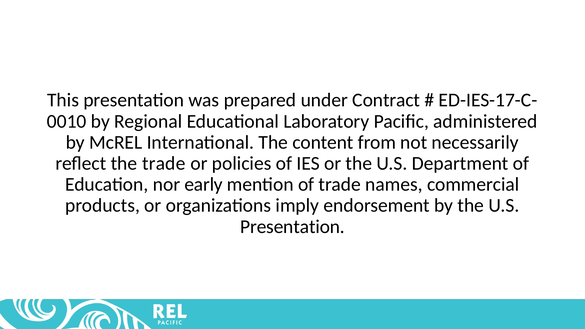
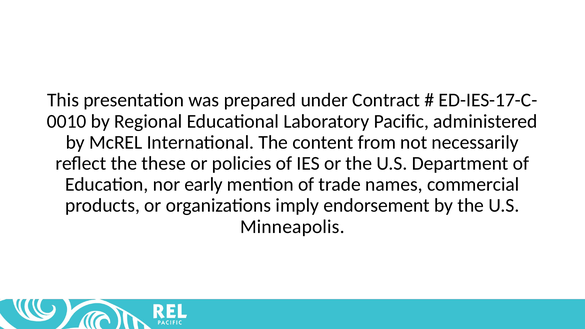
the trade: trade -> these (164, 163)
Presentation: Presentation -> Minneapolis (292, 227)
